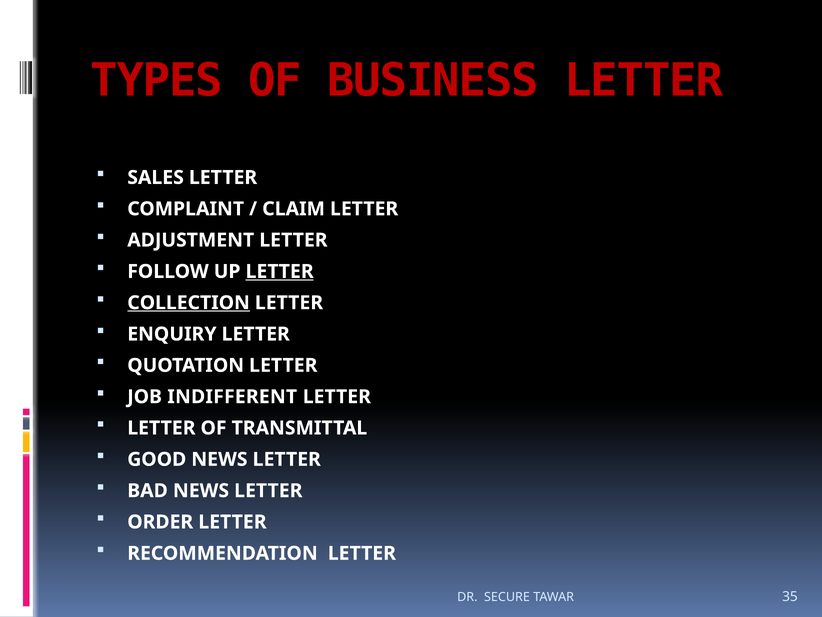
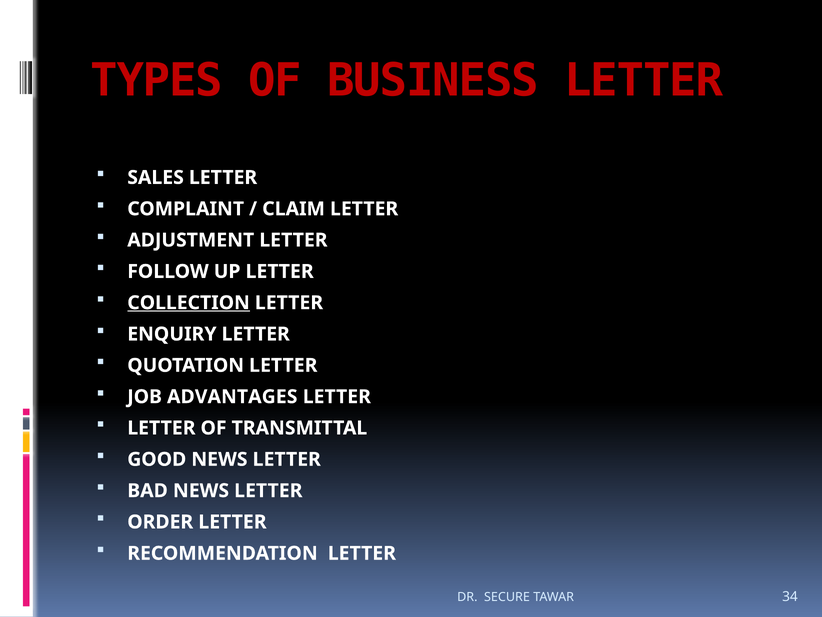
LETTER underline: present -> none (280, 271)
INDIFFERENT: INDIFFERENT -> ADVANTAGES (232, 396)
35: 35 -> 34 (790, 596)
